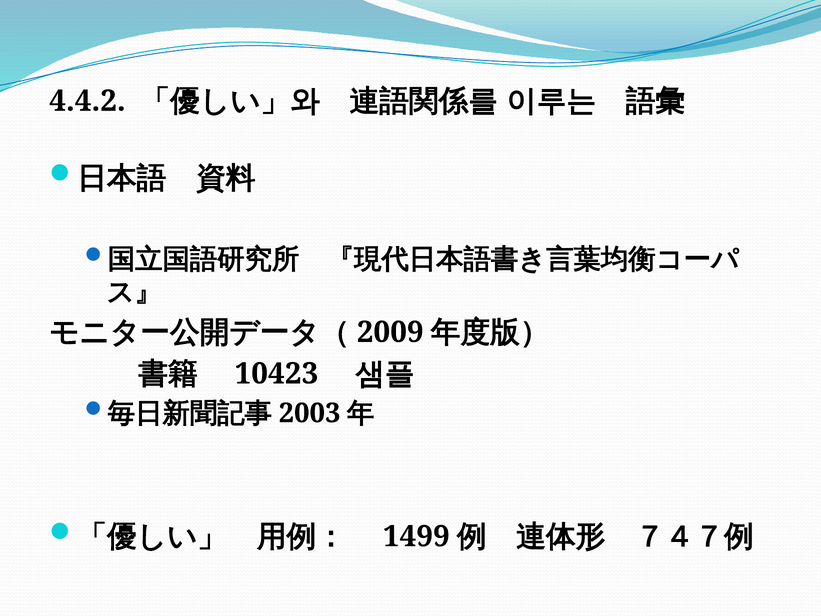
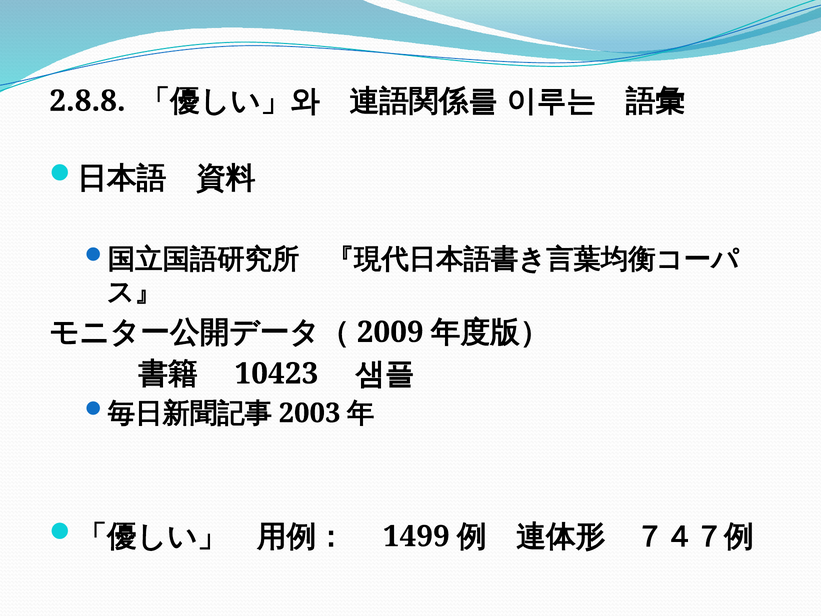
4.4.2: 4.4.2 -> 2.8.8 (87, 101)
